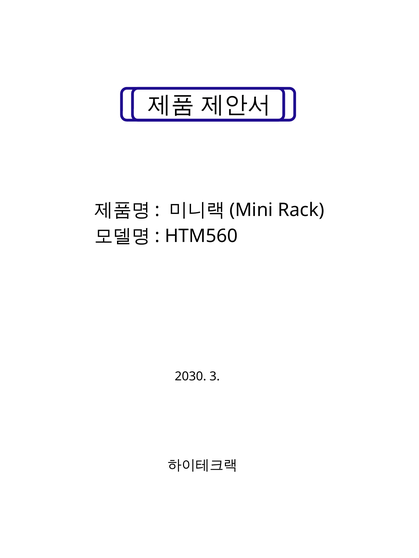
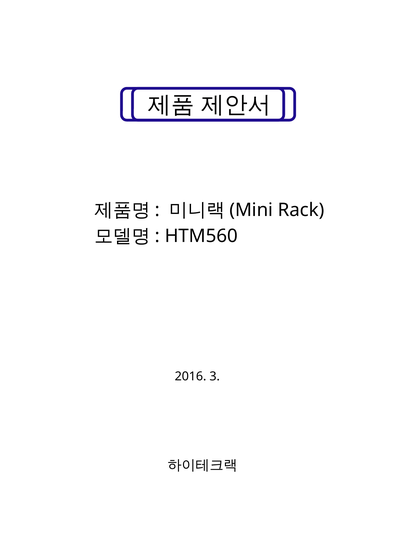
2030: 2030 -> 2016 (191, 377)
